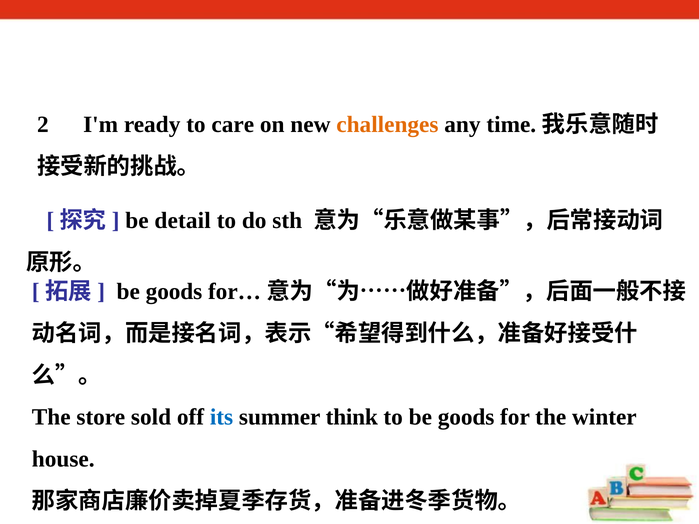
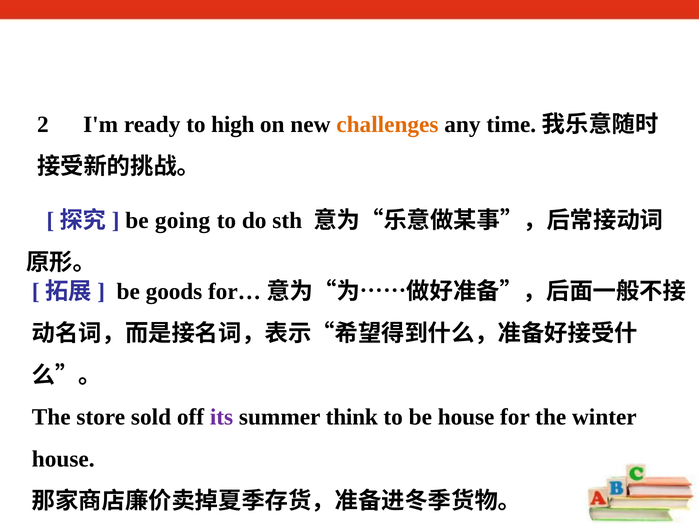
care: care -> high (233, 125)
detail: detail -> going (183, 221)
its colour: blue -> purple (222, 417)
to be goods: goods -> house (466, 417)
